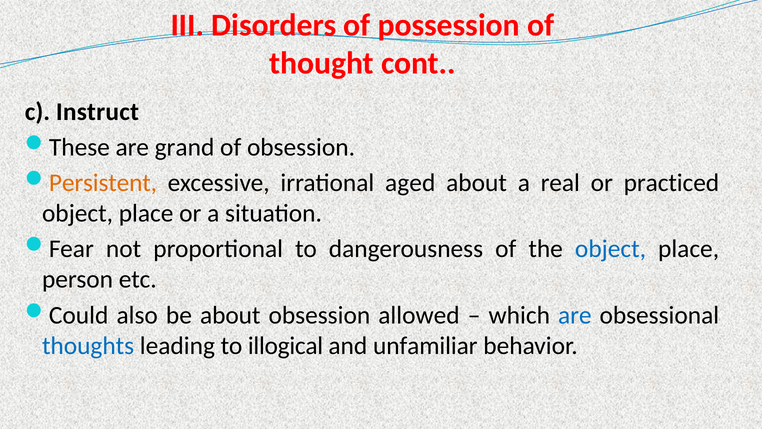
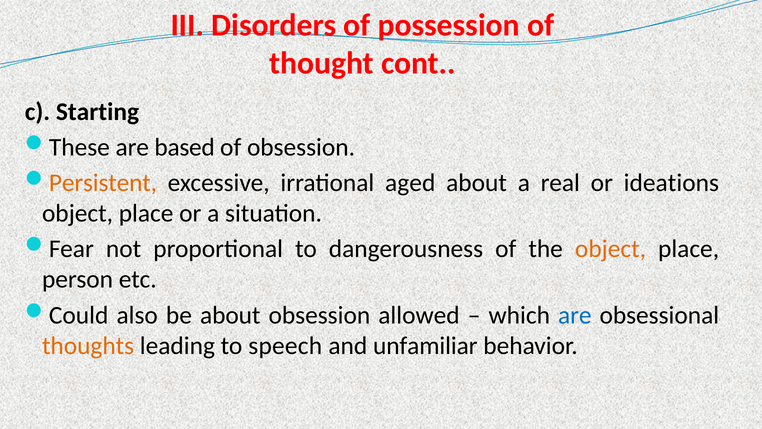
Instruct: Instruct -> Starting (98, 112)
grand: grand -> based (185, 147)
practiced: practiced -> ideations (671, 183)
object colour: blue -> orange (610, 249)
thoughts colour: blue -> orange (88, 345)
illogical: illogical -> speech (285, 345)
